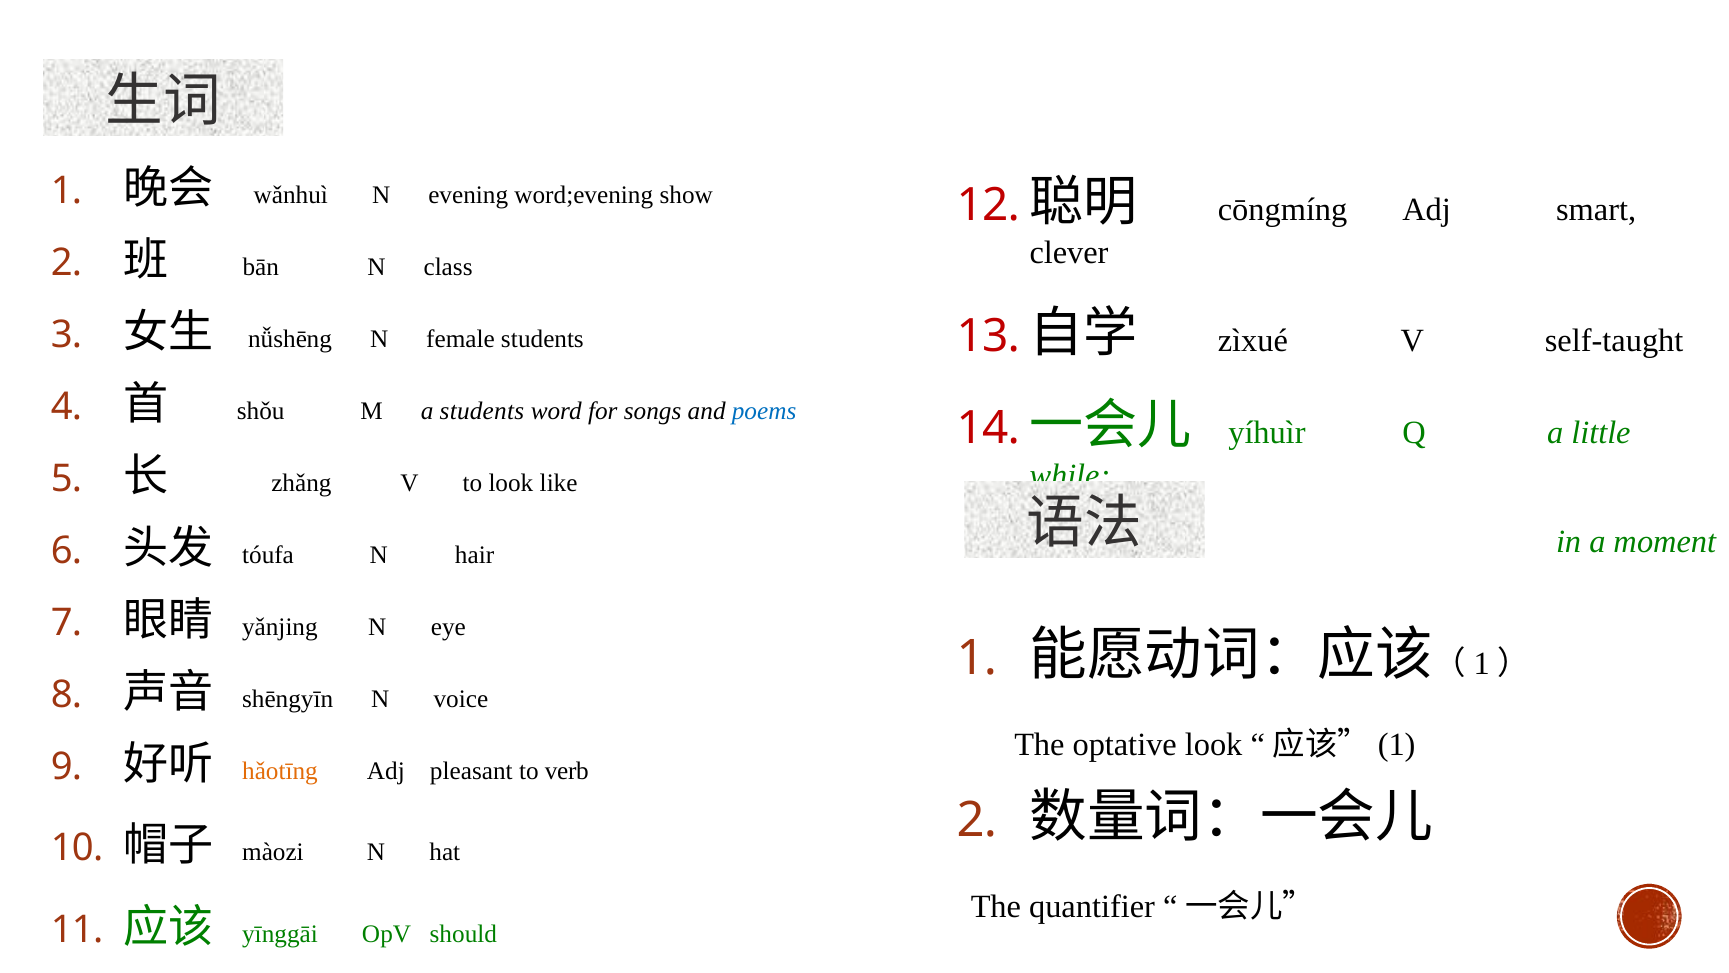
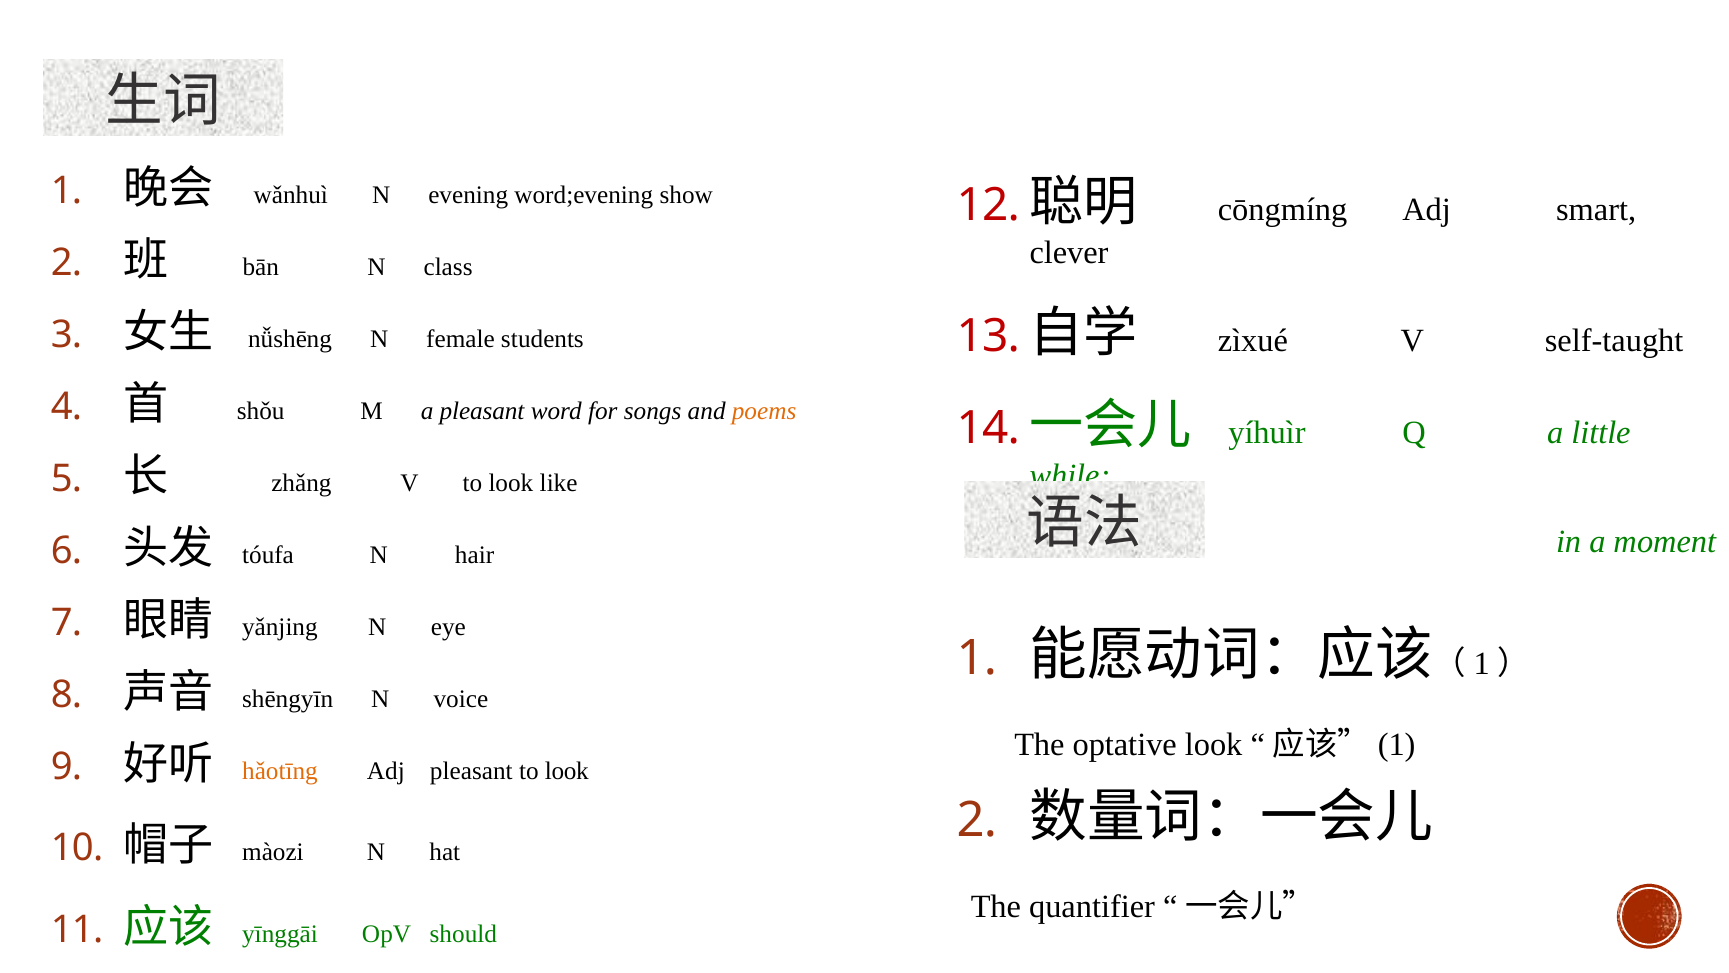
a students: students -> pleasant (482, 411)
poems colour: blue -> orange (764, 411)
pleasant to verb: verb -> look (567, 771)
